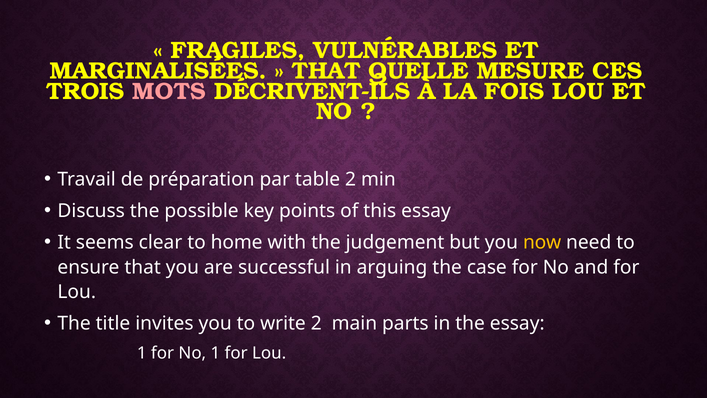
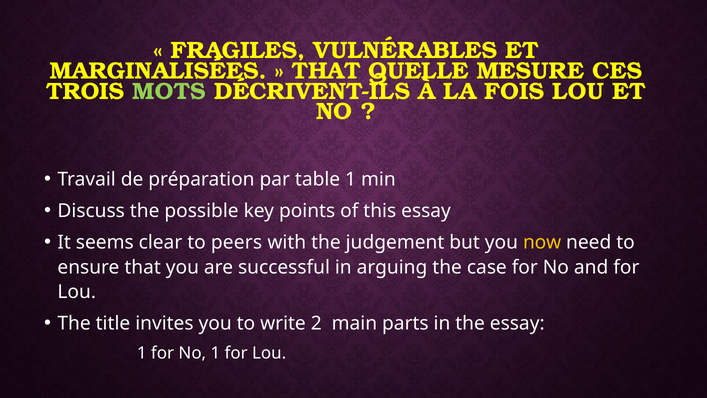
MOTS colour: pink -> light green (169, 91)
table 2: 2 -> 1 (351, 179)
home: home -> peers (236, 242)
